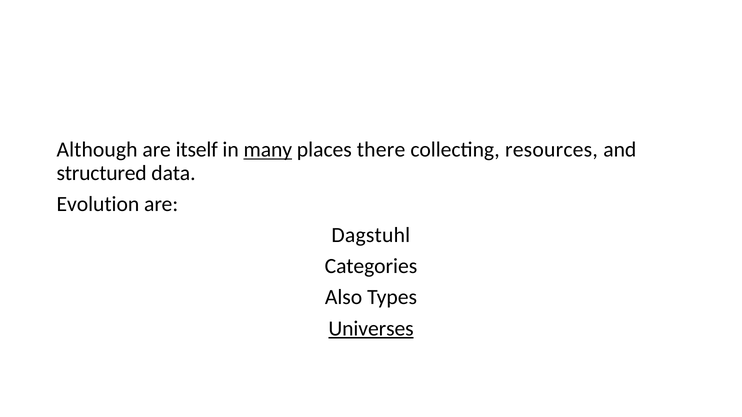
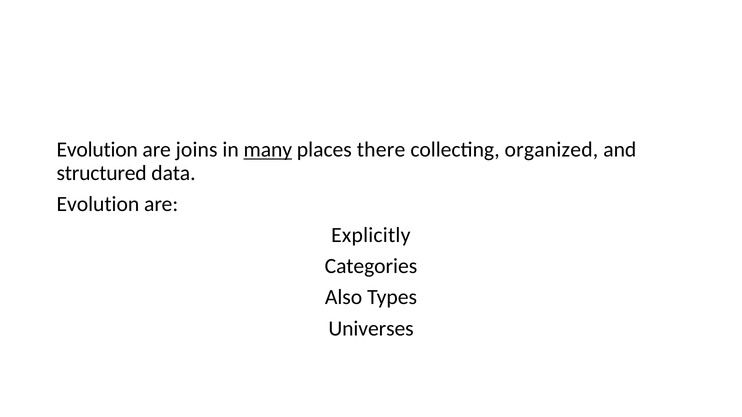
Although: Although -> Evolution (97, 150)
itself: itself -> joins (197, 150)
resources: resources -> organized (551, 150)
Dagstuhl: Dagstuhl -> Explicitly (371, 235)
Universes underline: present -> none (371, 329)
